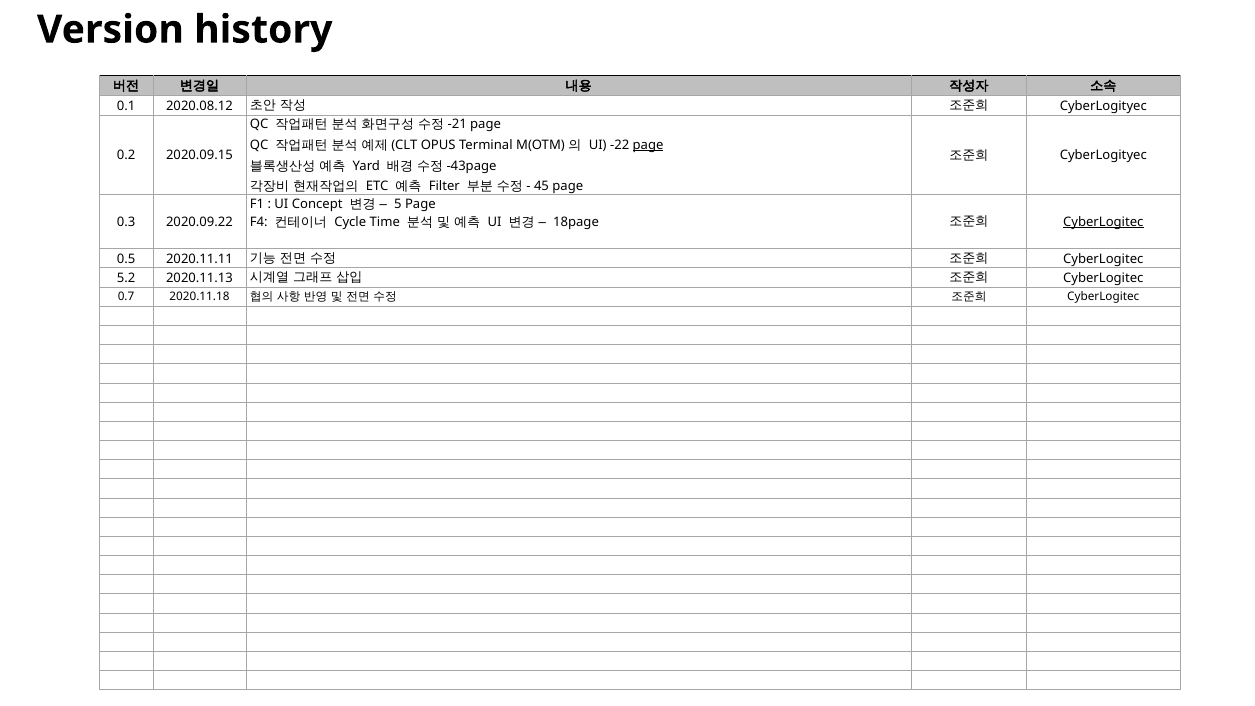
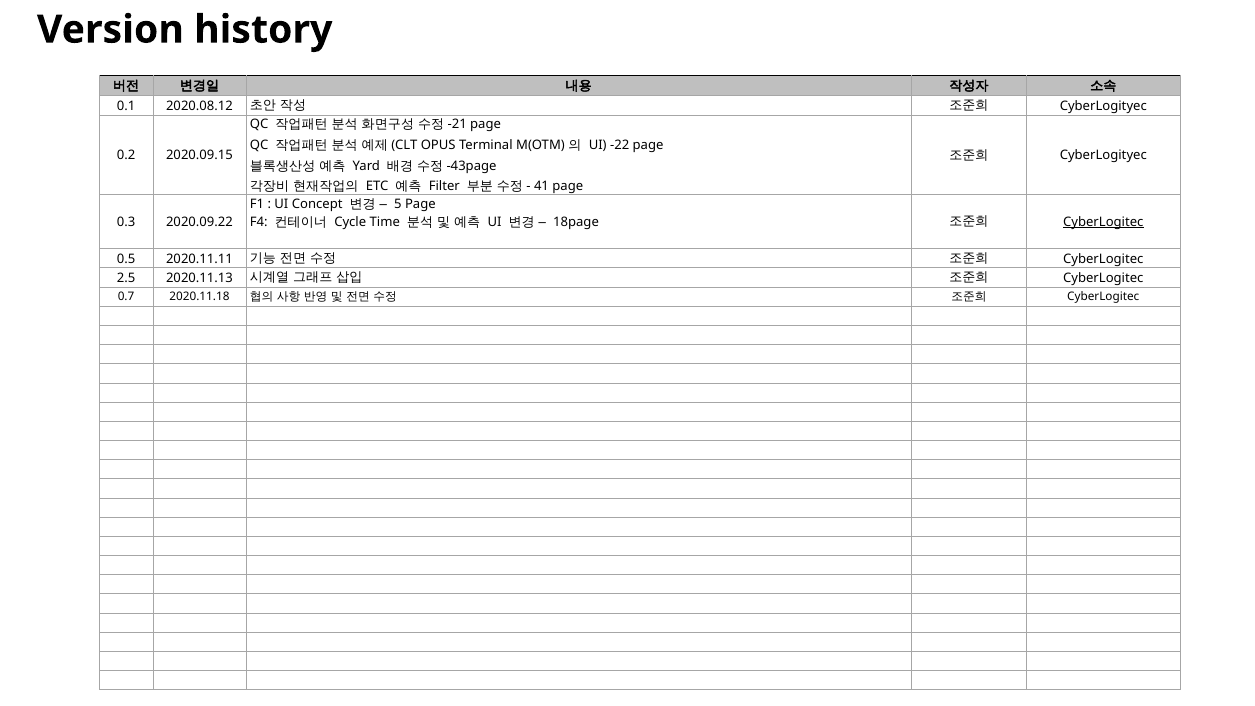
page underline: present -> none (648, 145)
45: 45 -> 41 (541, 186)
5.2: 5.2 -> 2.5 (126, 278)
